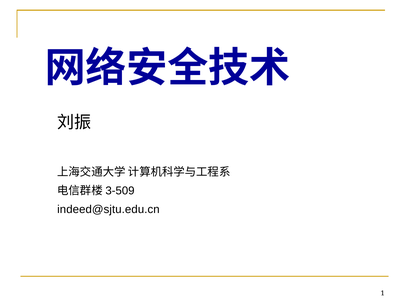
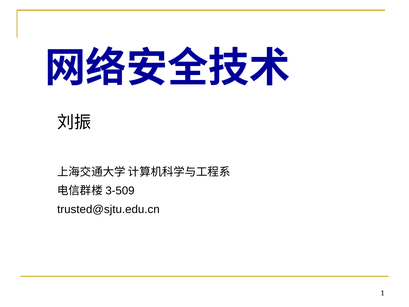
indeed@sjtu.edu.cn: indeed@sjtu.edu.cn -> trusted@sjtu.edu.cn (108, 209)
